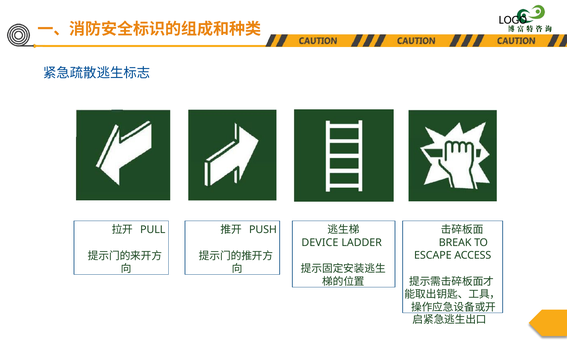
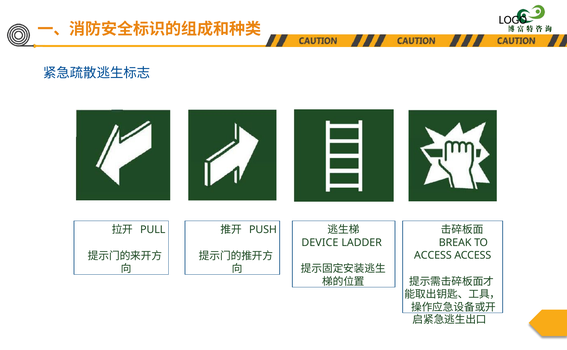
ESCAPE: ESCAPE -> ACCESS (433, 255)
